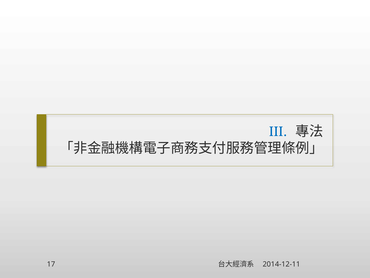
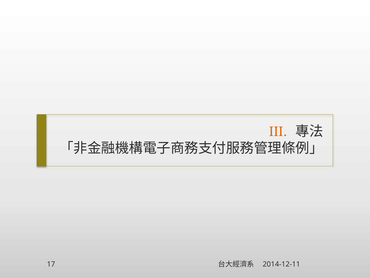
III colour: blue -> orange (278, 131)
